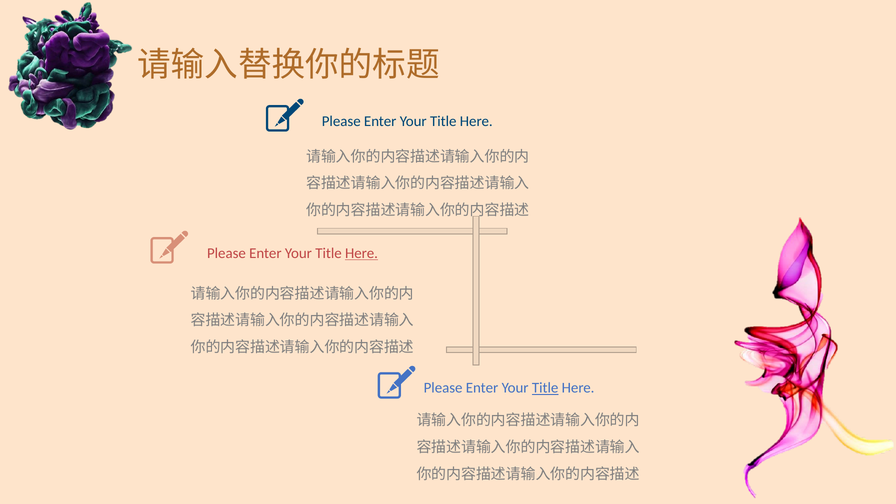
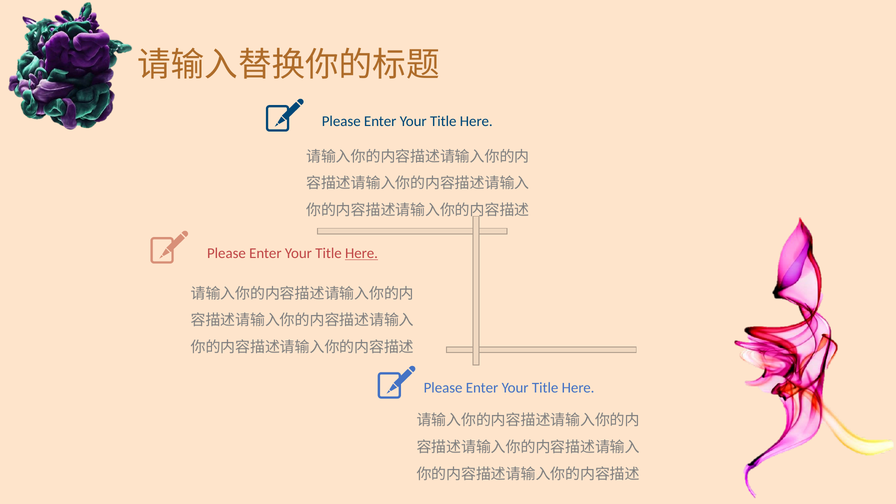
Title underline: present -> none (545, 388)
